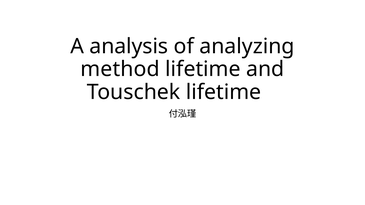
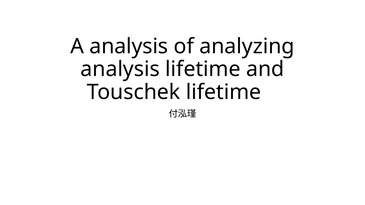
method: method -> analysis (120, 69)
